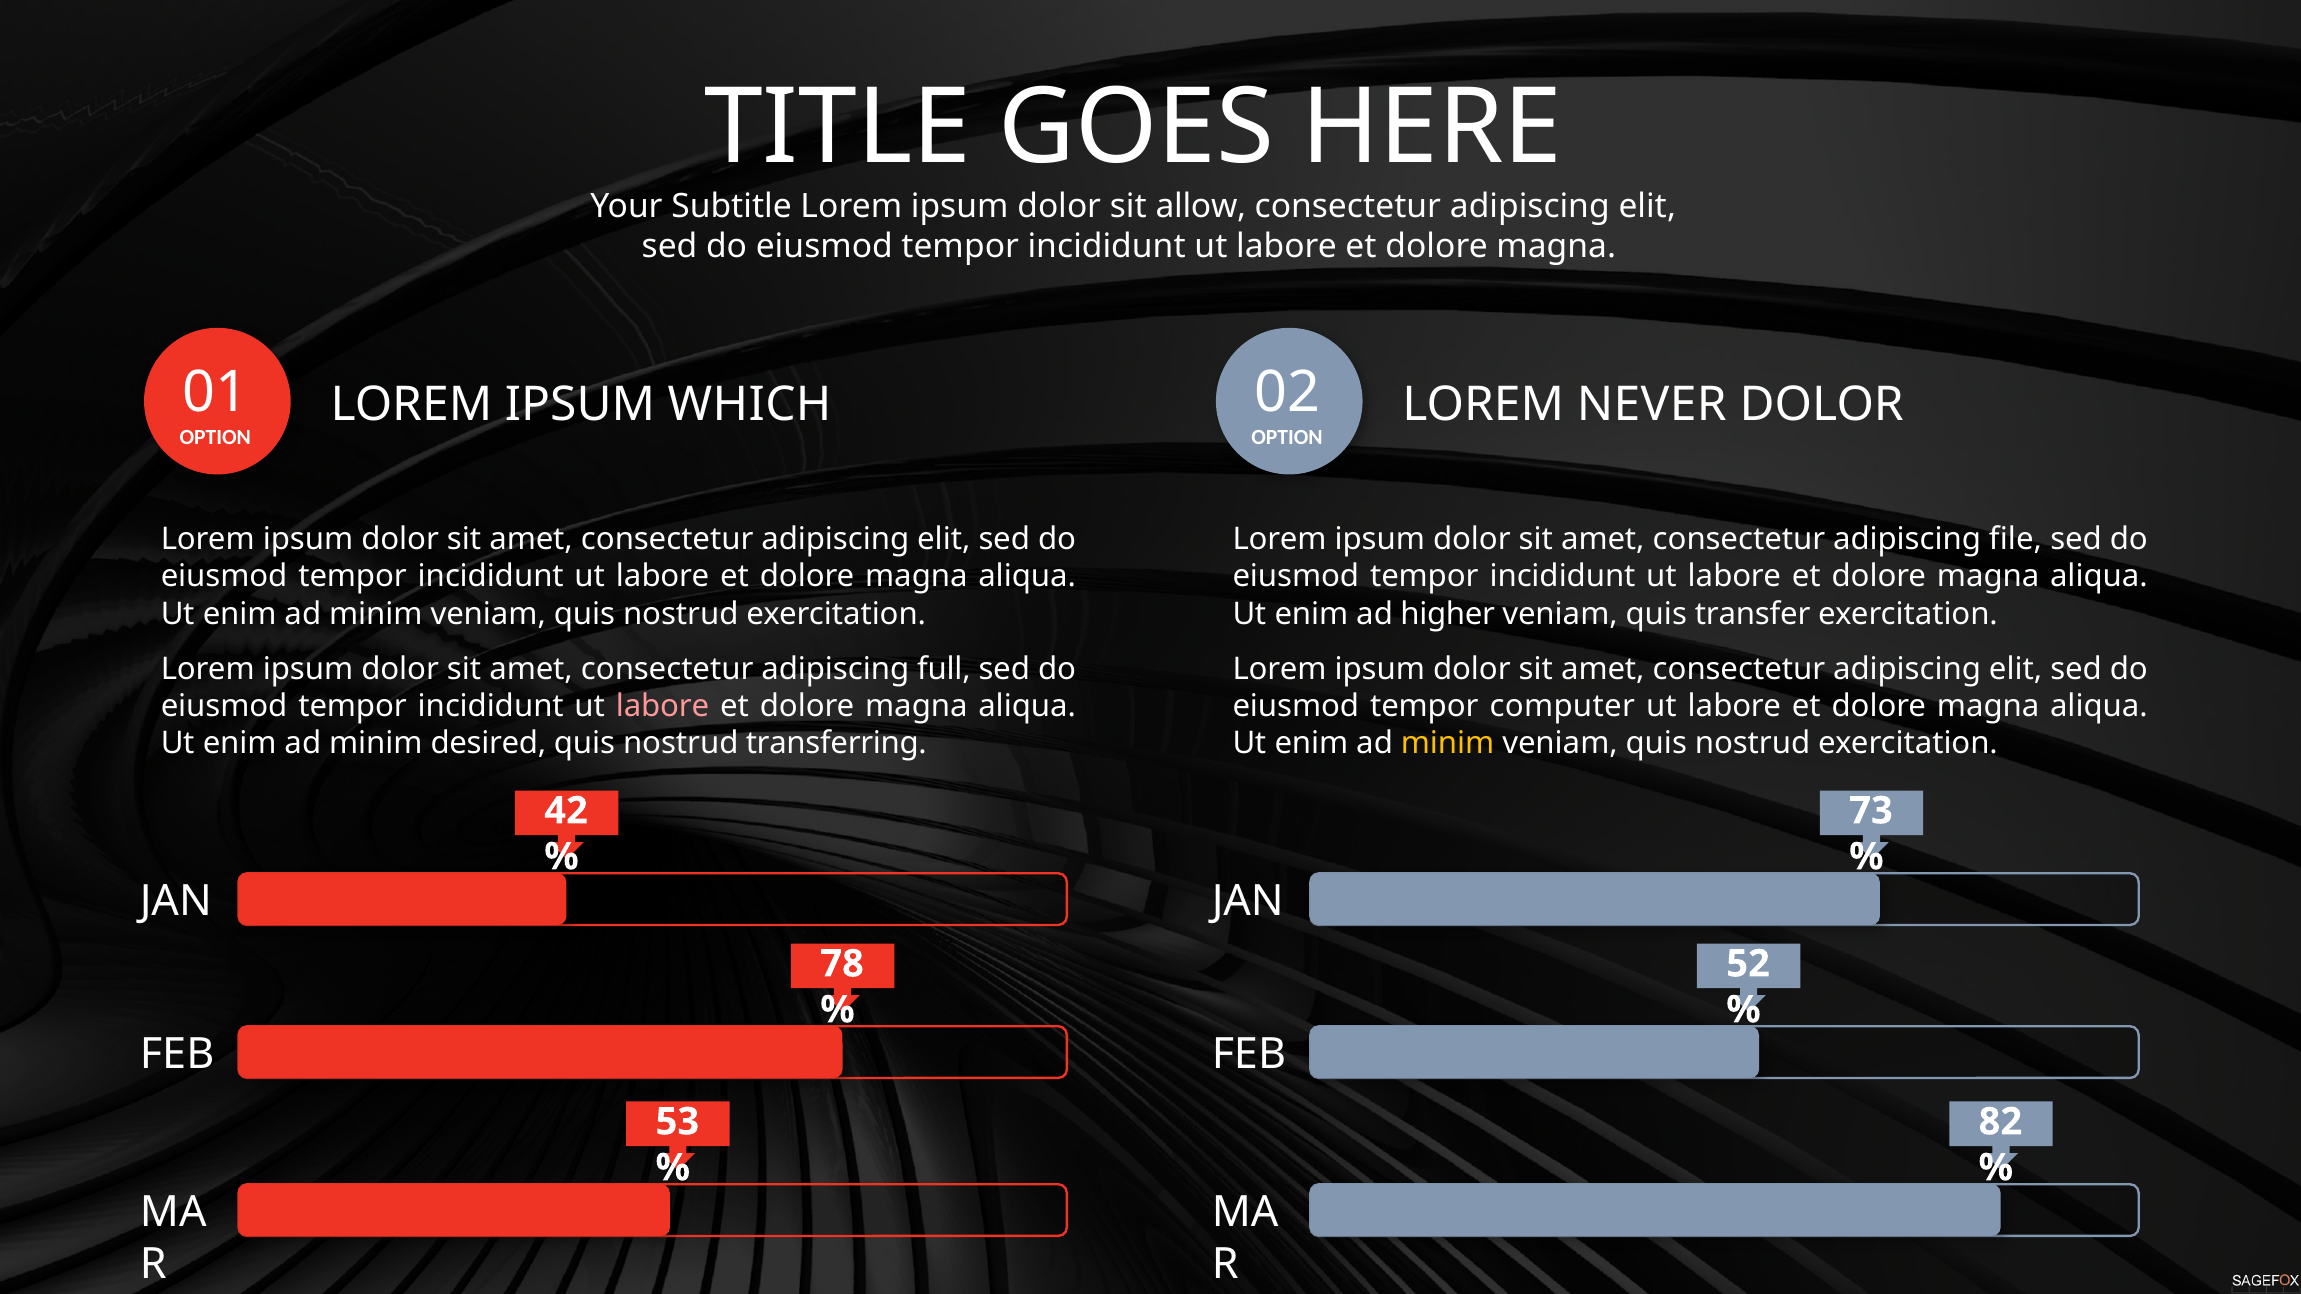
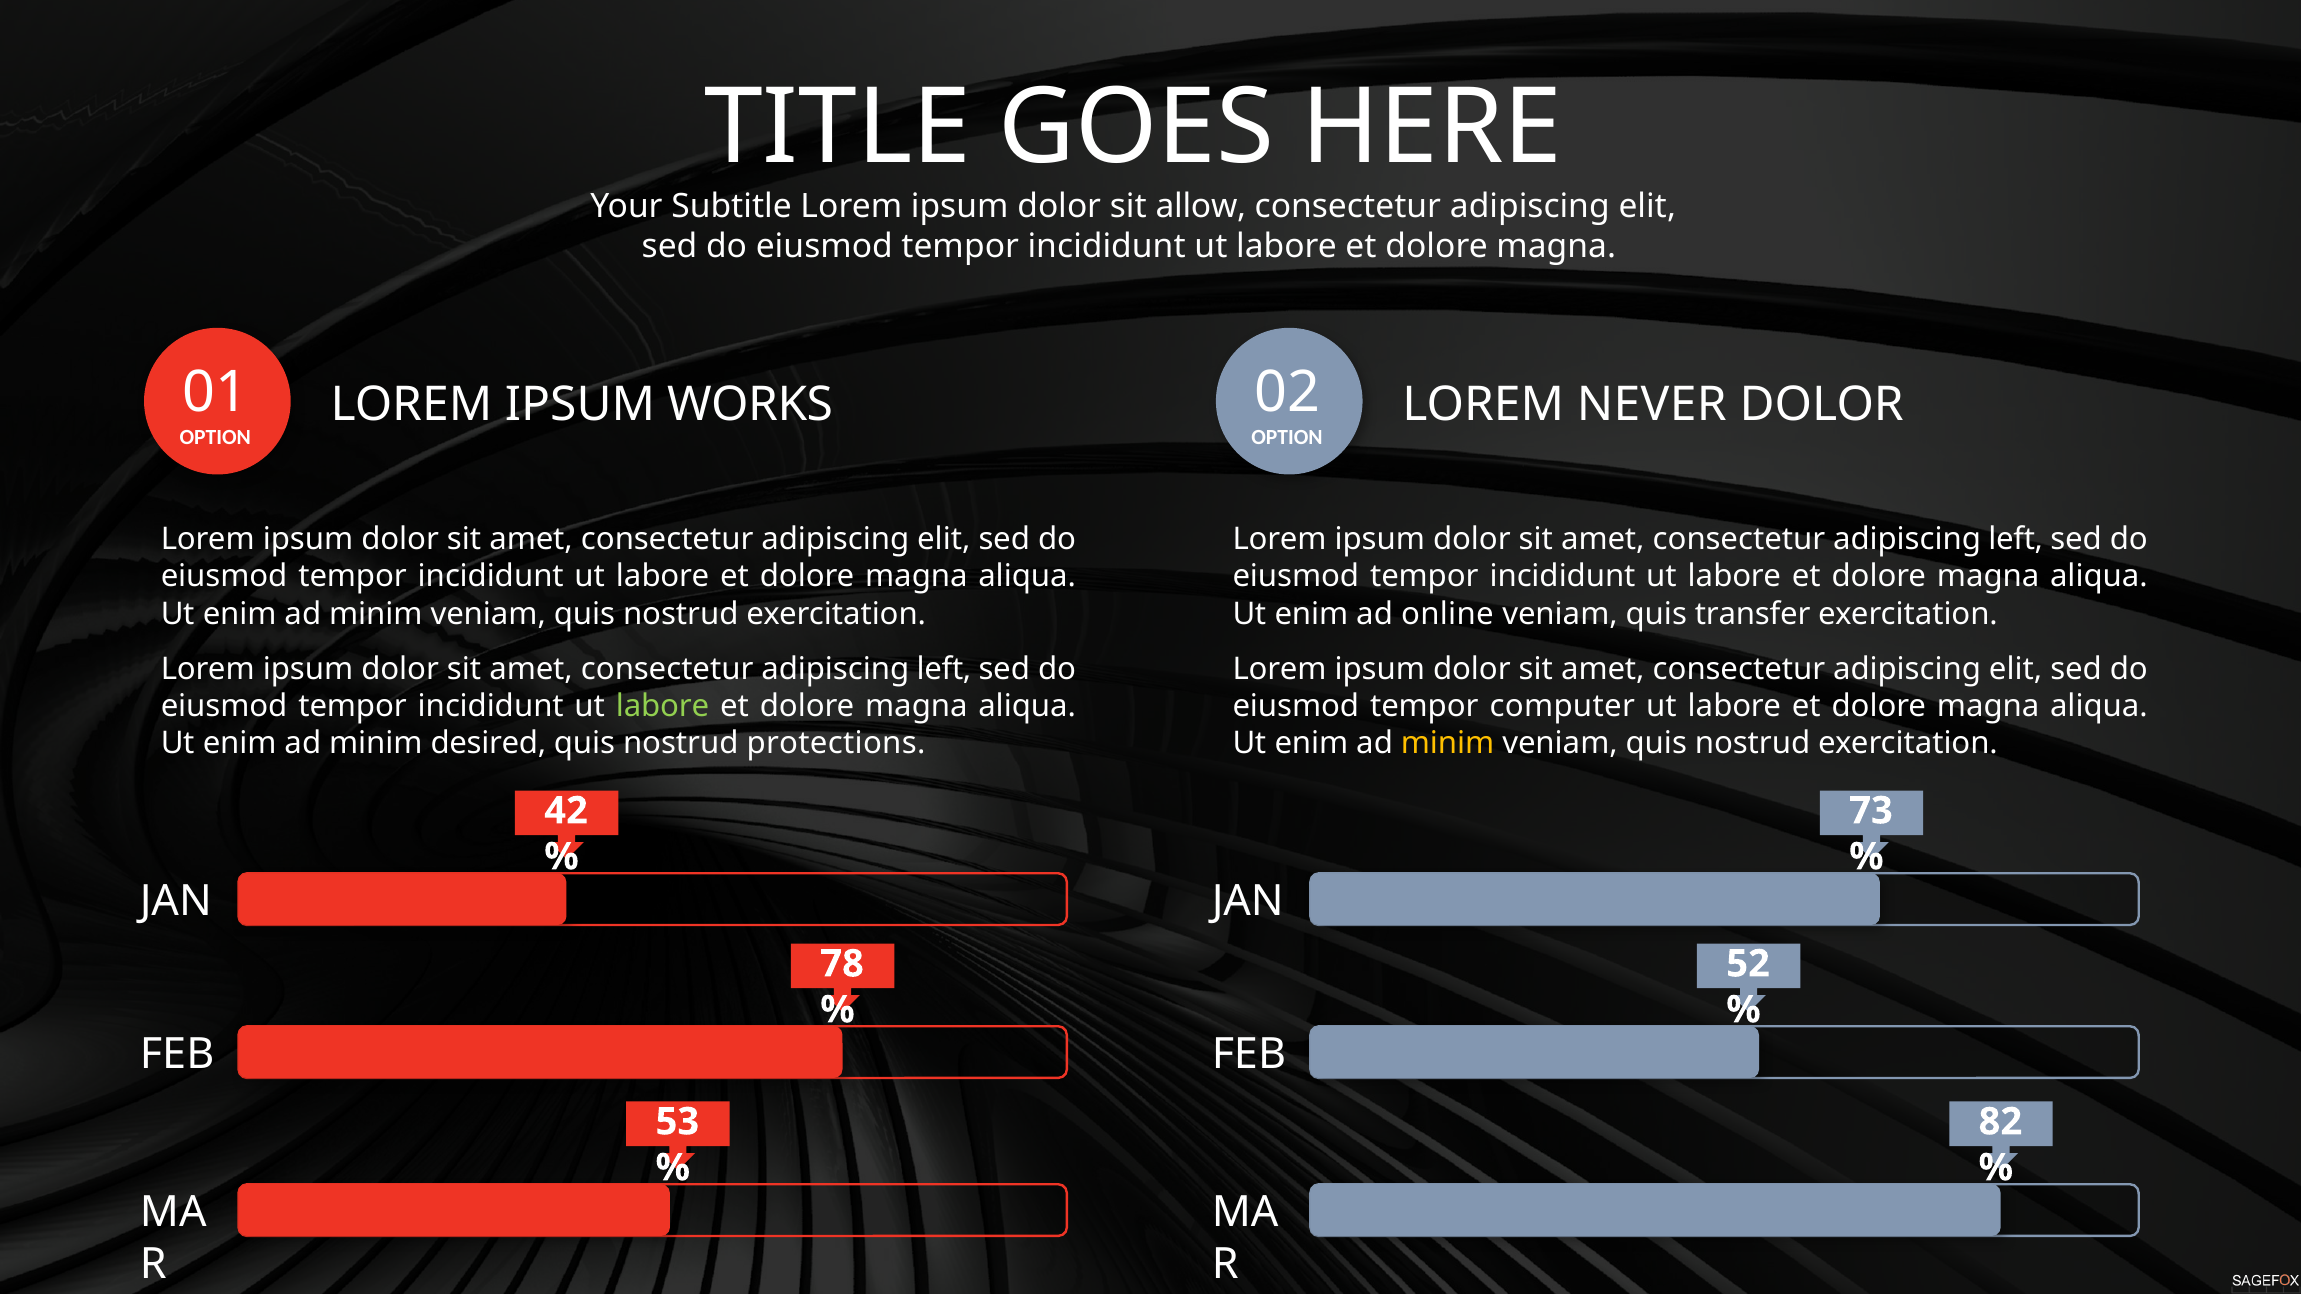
WHICH: WHICH -> WORKS (750, 404)
file: file -> left (2016, 539)
higher: higher -> online (1447, 614)
full: full -> left (944, 669)
labore colour: pink -> light green (663, 706)
transferring: transferring -> protections (836, 744)
